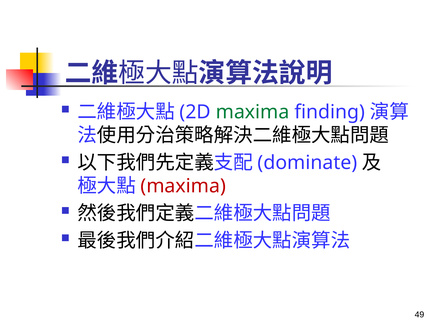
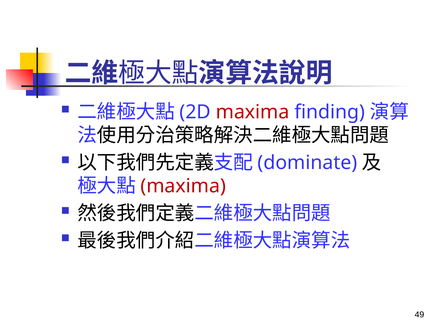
maxima colour: green -> red (253, 112)
